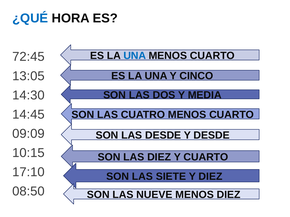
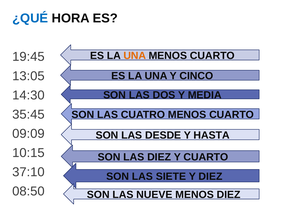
72:45: 72:45 -> 19:45 (28, 57)
UNA colour: blue -> orange (135, 56)
14:45: 14:45 -> 35:45 (28, 115)
Y DESDE: DESDE -> HASTA (212, 136)
17:10: 17:10 -> 37:10 (28, 172)
